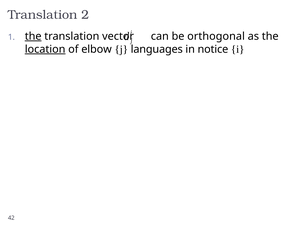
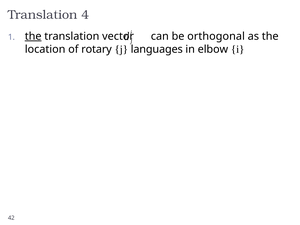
2: 2 -> 4 (85, 15)
location underline: present -> none (45, 49)
elbow: elbow -> rotary (97, 49)
notice: notice -> elbow (213, 49)
